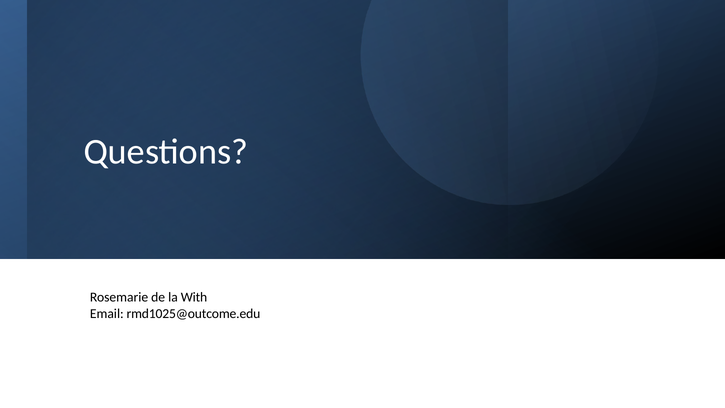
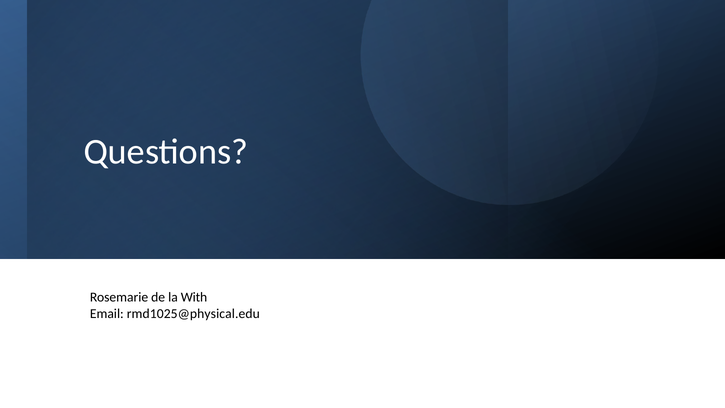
rmd1025@outcome.edu: rmd1025@outcome.edu -> rmd1025@physical.edu (193, 313)
